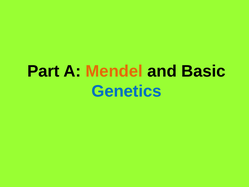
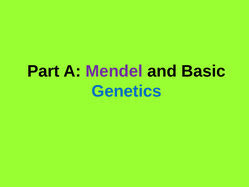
Mendel colour: orange -> purple (114, 71)
